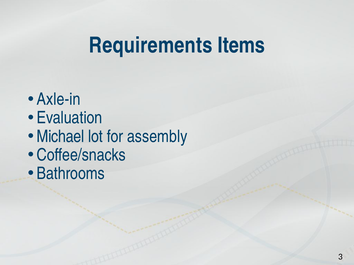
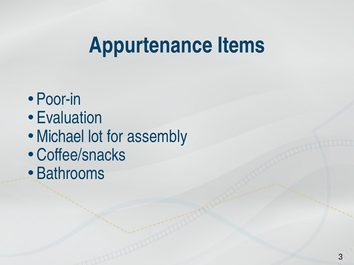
Requirements: Requirements -> Appurtenance (151, 45)
Axle-in: Axle-in -> Poor-in (59, 99)
